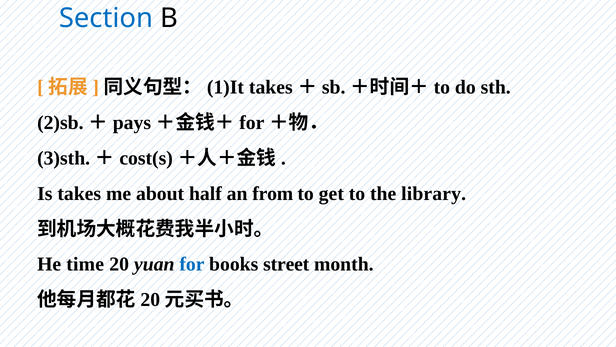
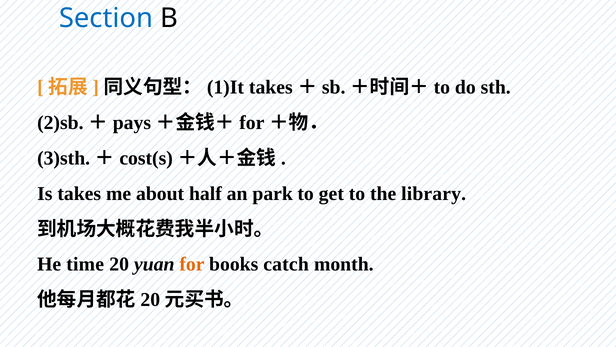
from: from -> park (273, 193)
for colour: blue -> orange (192, 264)
street: street -> catch (286, 264)
